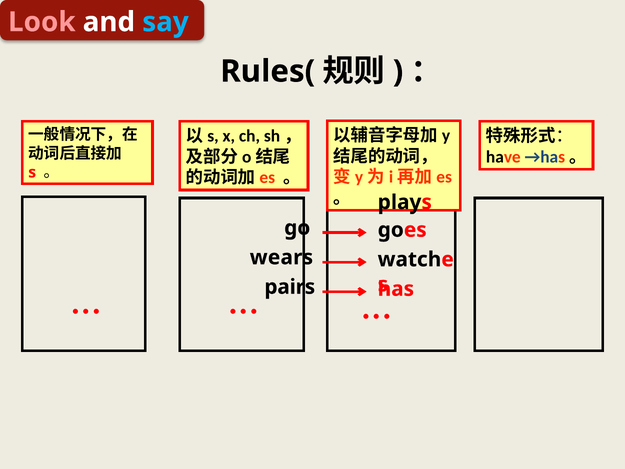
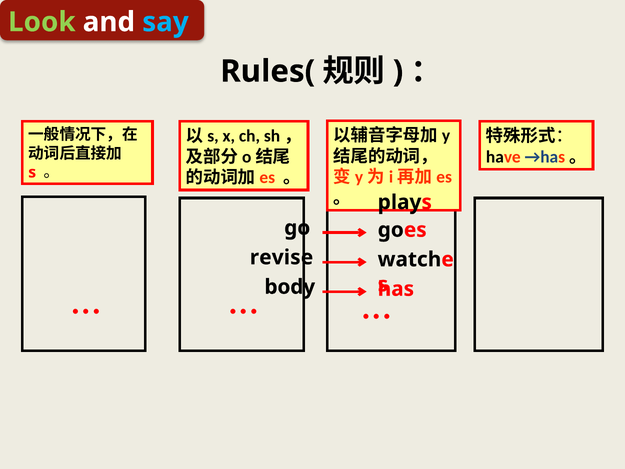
Look colour: pink -> light green (42, 22)
wears: wears -> revise (281, 257)
pairs: pairs -> body (290, 287)
